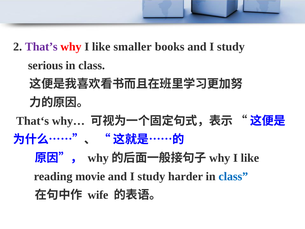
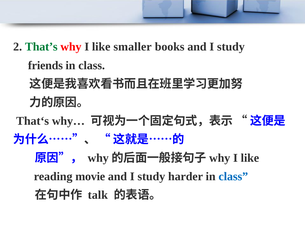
That’s colour: purple -> green (41, 47)
serious: serious -> friends (45, 65)
wife: wife -> talk (98, 195)
